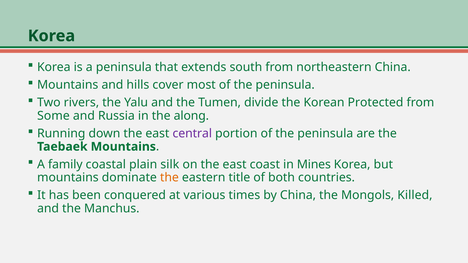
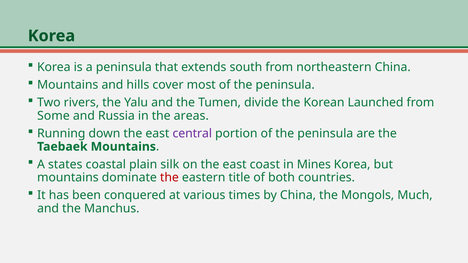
Protected: Protected -> Launched (376, 103)
along: along -> areas (191, 116)
family: family -> states (65, 164)
the colour: orange -> red (169, 178)
Killed: Killed -> Much (415, 195)
